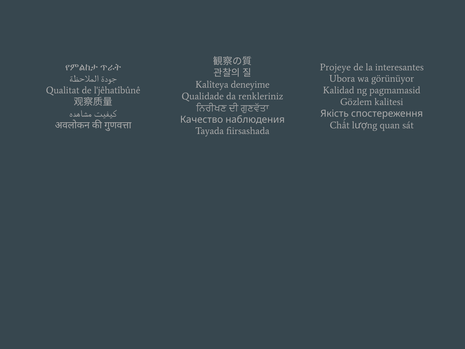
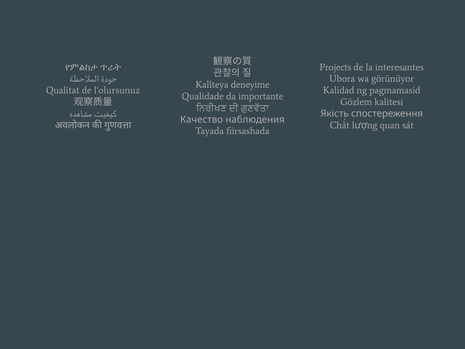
Projeye: Projeye -> Projects (335, 67)
l'jêhatîbûnê: l'jêhatîbûnê -> l'olursunuz (117, 90)
renkleriniz: renkleriniz -> importante (261, 96)
